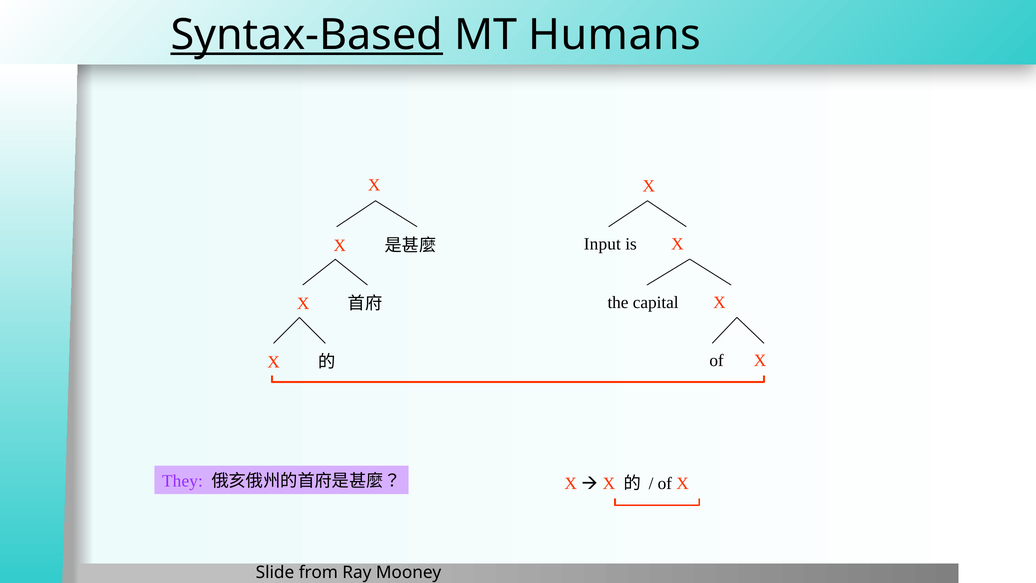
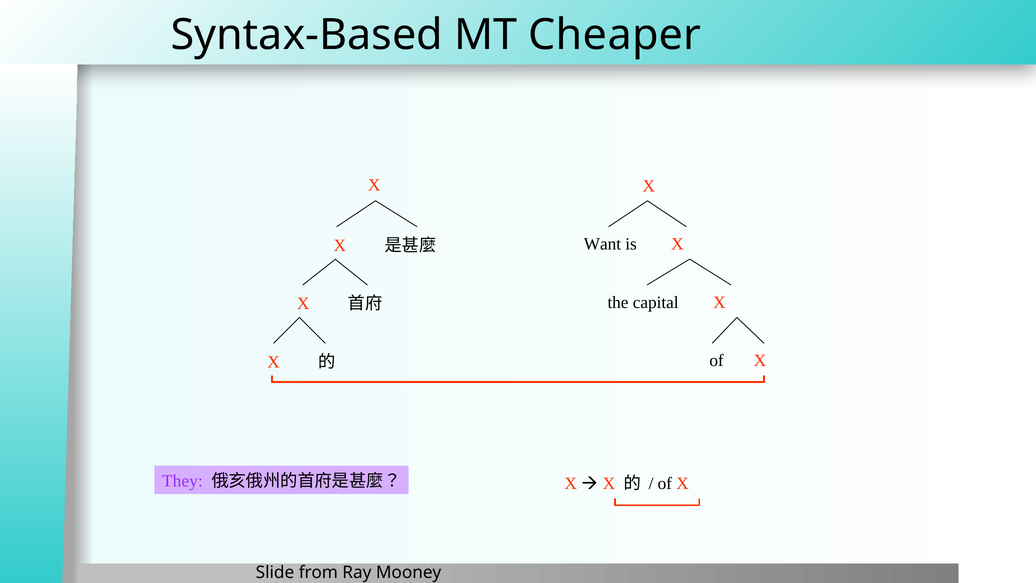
Syntax-Based underline: present -> none (307, 35)
Humans: Humans -> Cheaper (615, 35)
Input: Input -> Want (602, 244)
